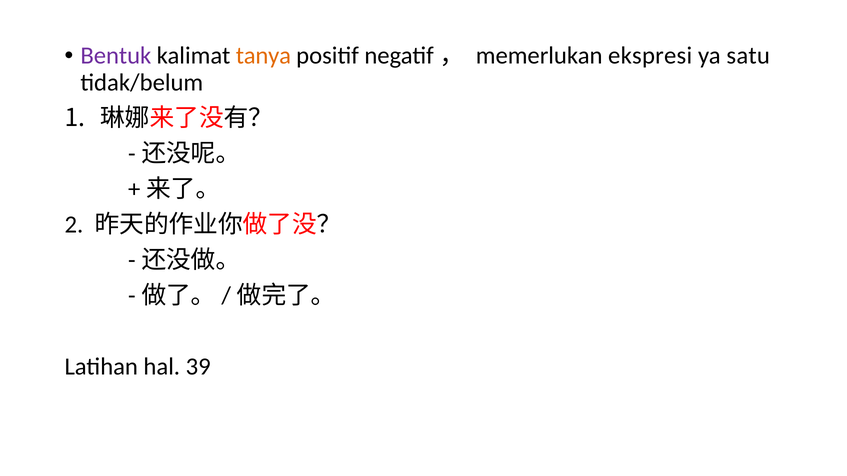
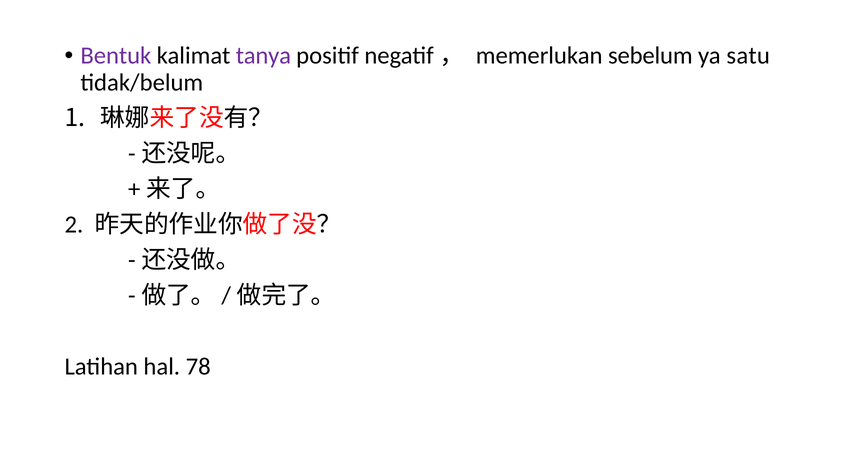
tanya colour: orange -> purple (263, 56)
ekspresi: ekspresi -> sebelum (650, 56)
39: 39 -> 78 (198, 367)
